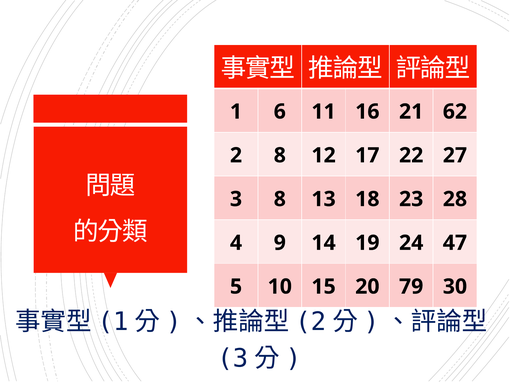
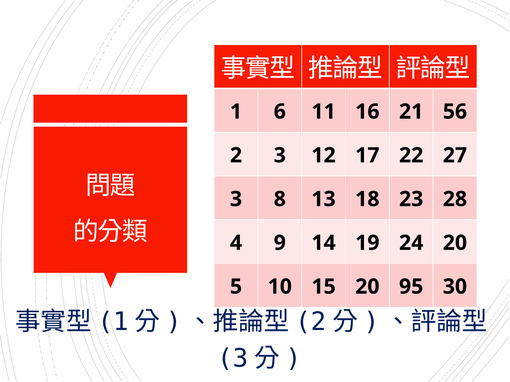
62: 62 -> 56 (455, 112)
2 8: 8 -> 3 (280, 156)
24 47: 47 -> 20 (455, 243)
79: 79 -> 95 (411, 287)
